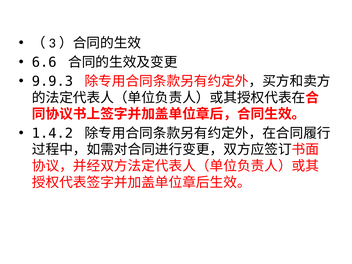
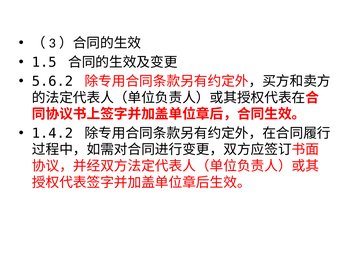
6.6: 6.6 -> 1.5 (44, 62)
9.9.3: 9.9.3 -> 5.6.2 (53, 81)
